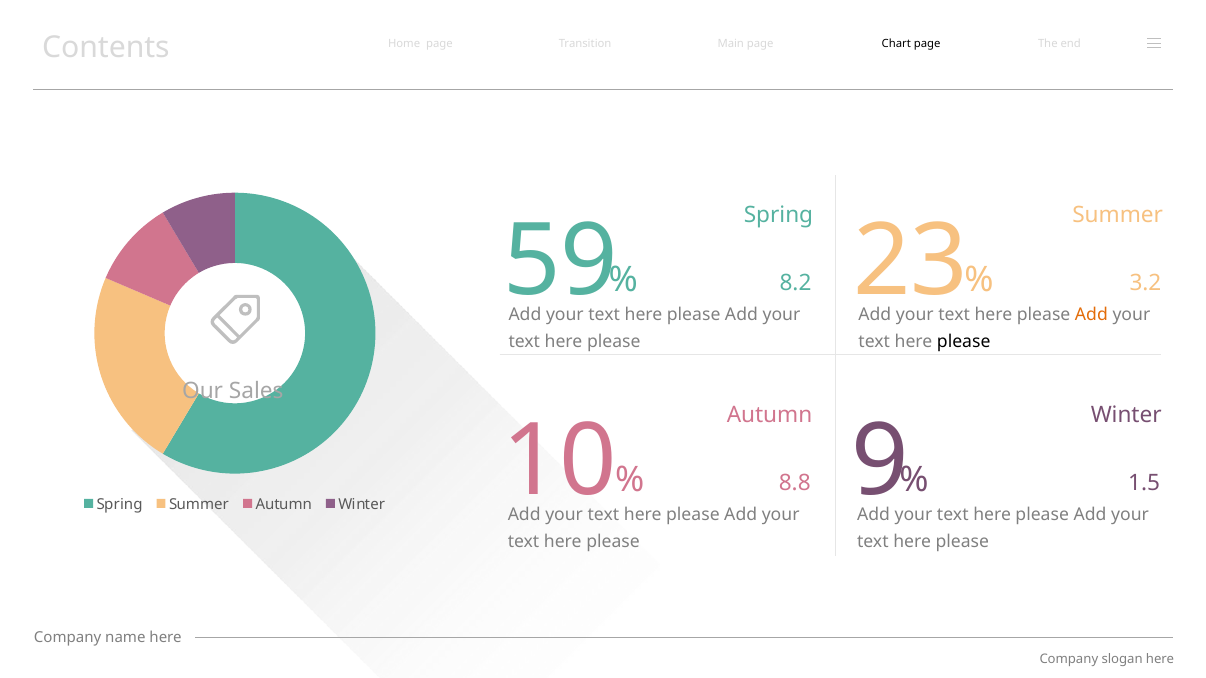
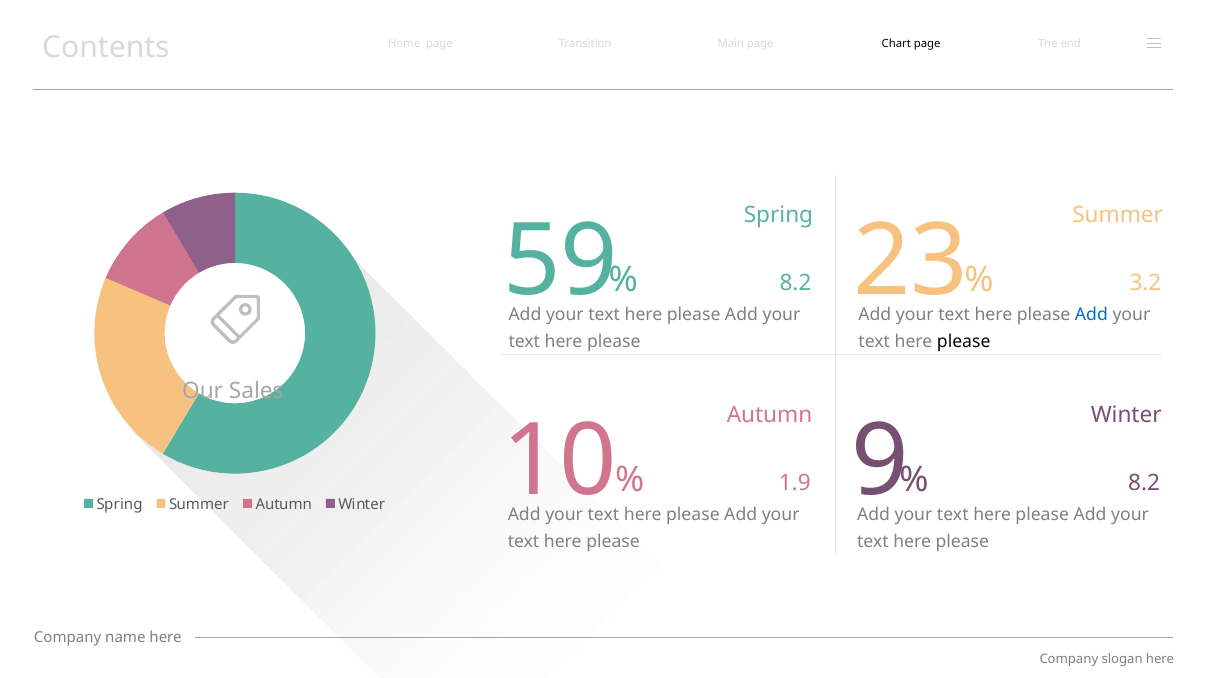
Add colour: orange -> blue (1091, 315)
8.8: 8.8 -> 1.9 (795, 483)
1.5: 1.5 -> 8.2 (1144, 483)
